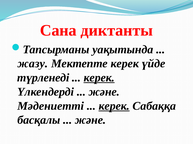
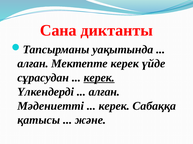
жазу: жазу -> алған (33, 64)
түрленеді: түрленеді -> сұрасудан (43, 78)
және: және -> алған (104, 92)
керек underline: present -> none (114, 106)
басқалы: басқалы -> қатысы (39, 121)
